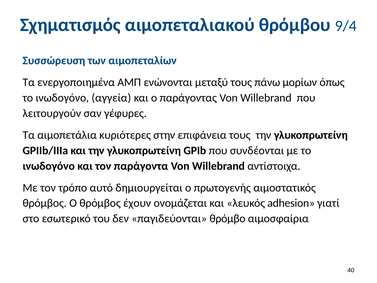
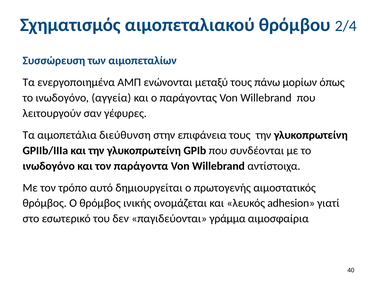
9/4: 9/4 -> 2/4 (346, 26)
κυριότερες: κυριότερες -> διεύθυνση (125, 135)
έχουν: έχουν -> ινικής (137, 203)
θρόμβο: θρόμβο -> γράμμα (227, 218)
